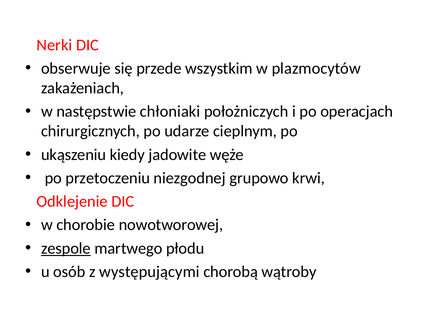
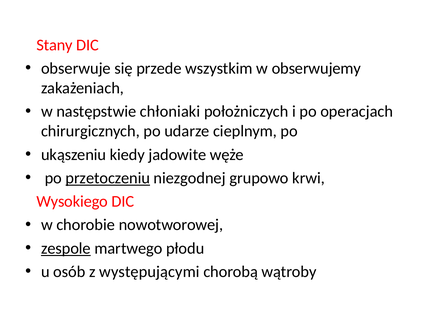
Nerki: Nerki -> Stany (54, 45)
plazmocytów: plazmocytów -> obserwujemy (316, 68)
przetoczeniu underline: none -> present (108, 178)
Odklejenie: Odklejenie -> Wysokiego (72, 201)
